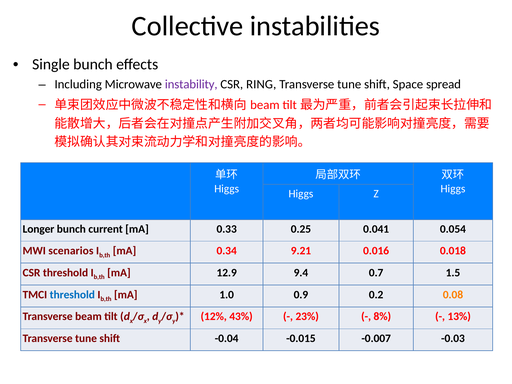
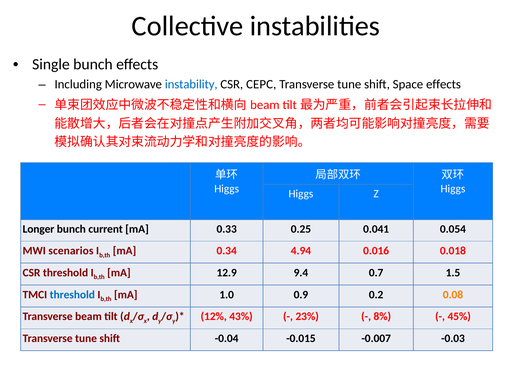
instability colour: purple -> blue (191, 84)
RING: RING -> CEPC (261, 84)
Space spread: spread -> effects (444, 84)
9.21: 9.21 -> 4.94 (301, 251)
13%: 13% -> 45% (459, 317)
